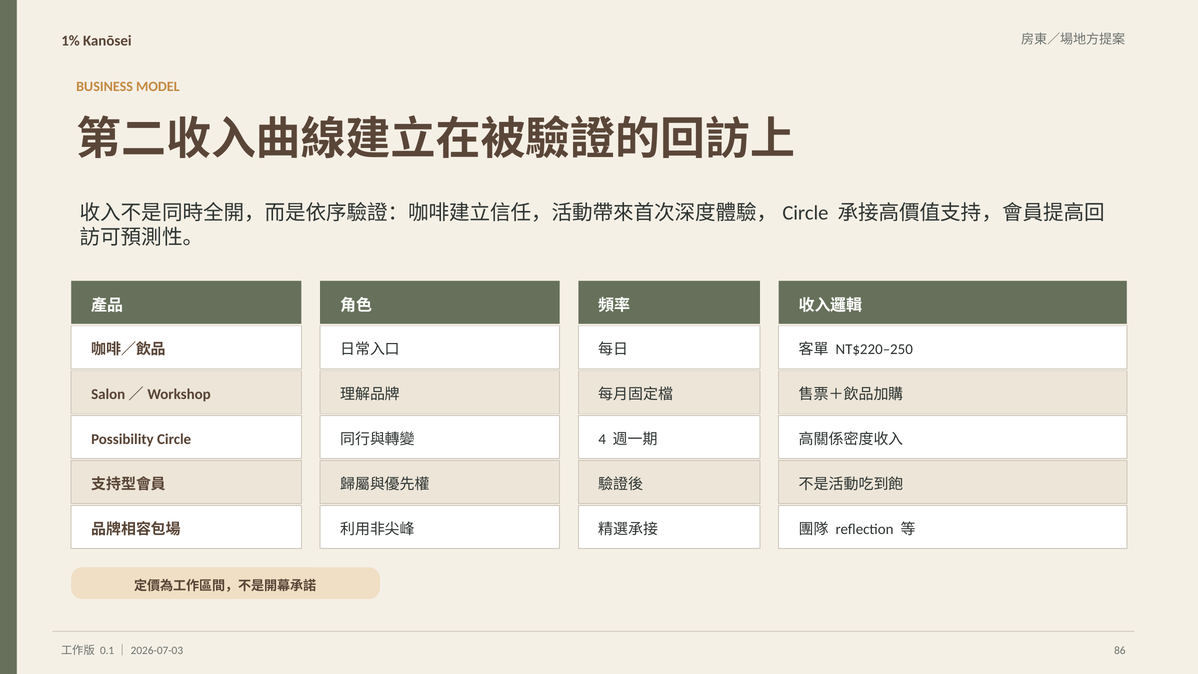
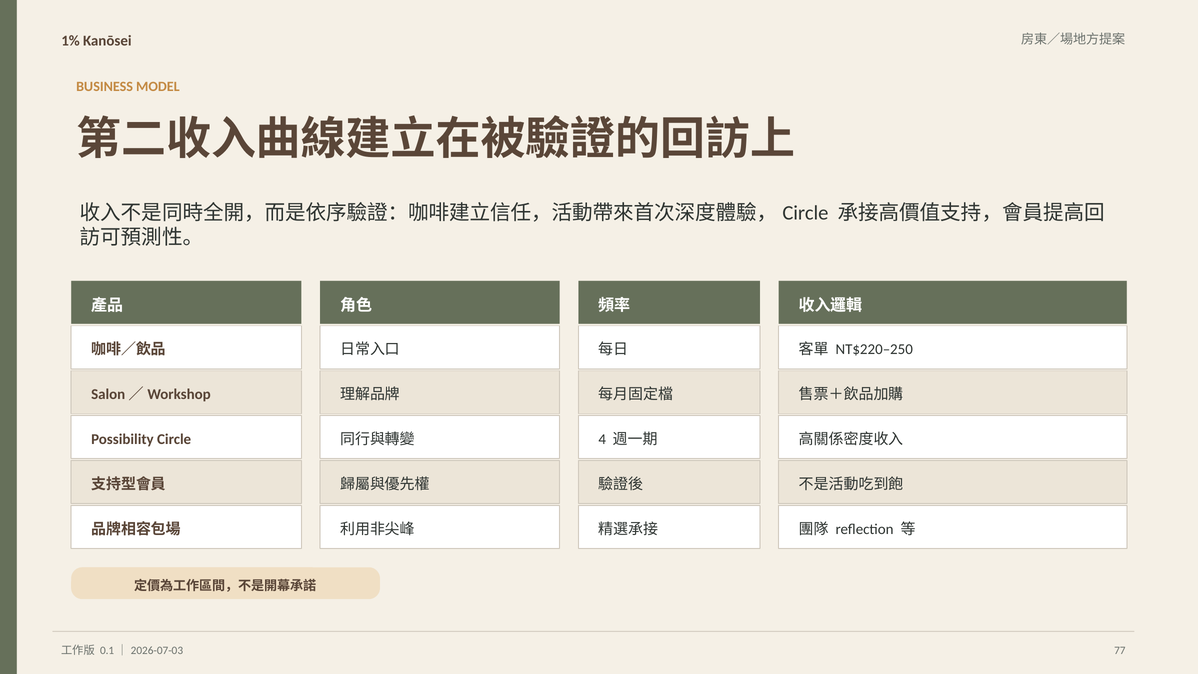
86: 86 -> 77 (1120, 650)
